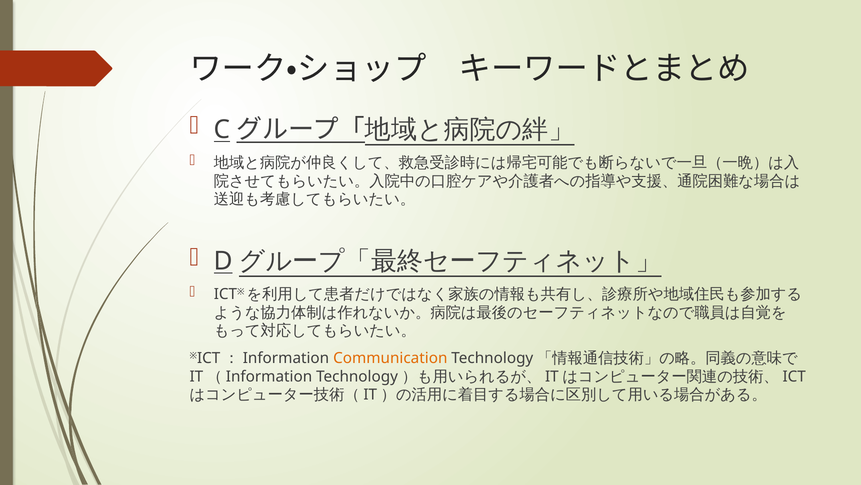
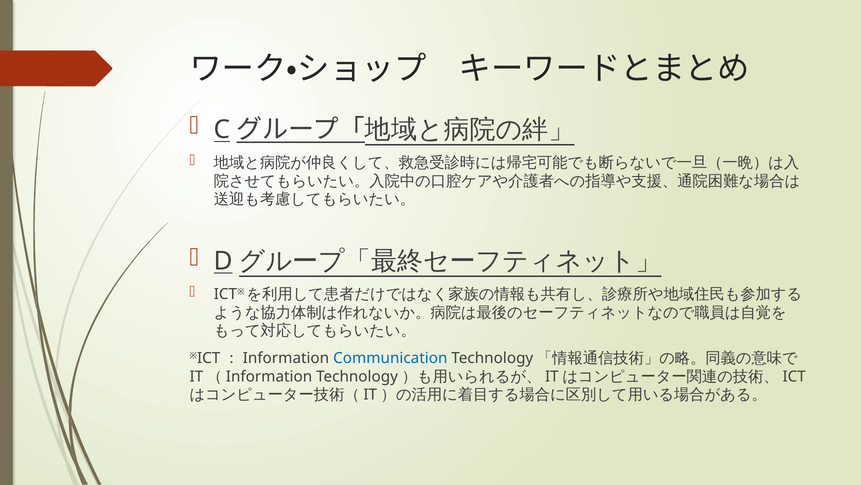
Communication colour: orange -> blue (390, 358)
